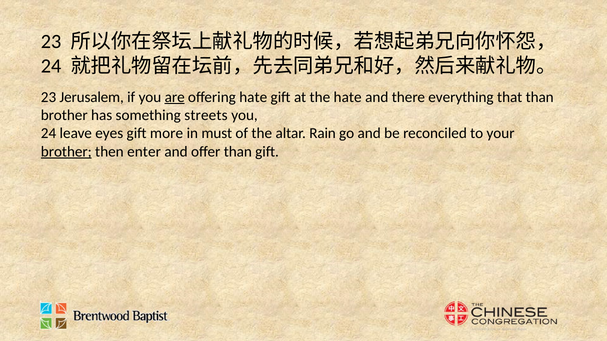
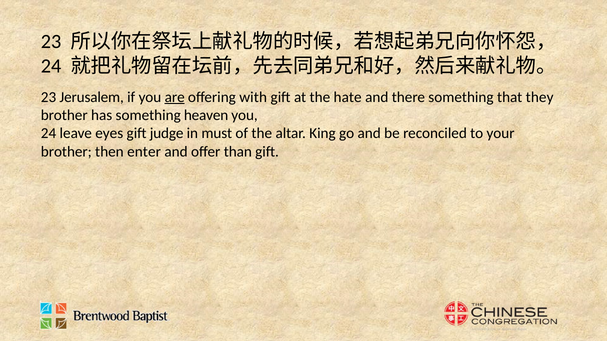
offering hate: hate -> with (253, 97)
there everything: everything -> something (461, 97)
that than: than -> they (540, 97)
streets: streets -> heaven (206, 115)
more: more -> judge (167, 134)
Rain: Rain -> King (323, 134)
brother underline: present -> none (66, 152)
